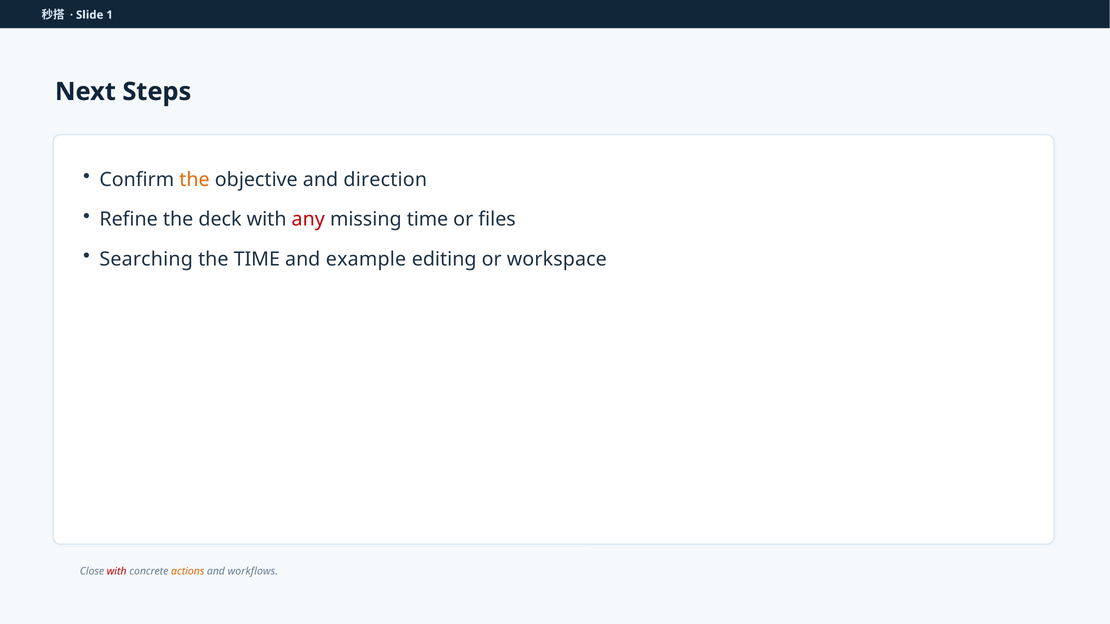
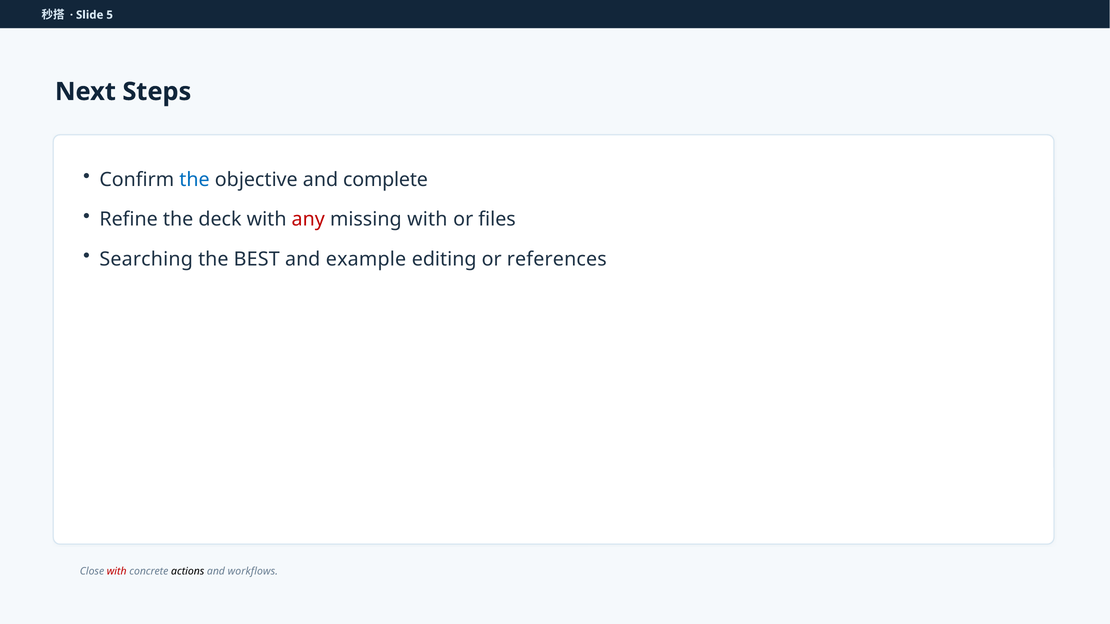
1: 1 -> 5 (110, 15)
the colour: orange -> blue (194, 180)
direction: direction -> complete (385, 180)
missing time: time -> with (427, 219)
the TIME: TIME -> BEST (257, 259)
workspace: workspace -> references (557, 259)
actions colour: orange -> black (188, 572)
